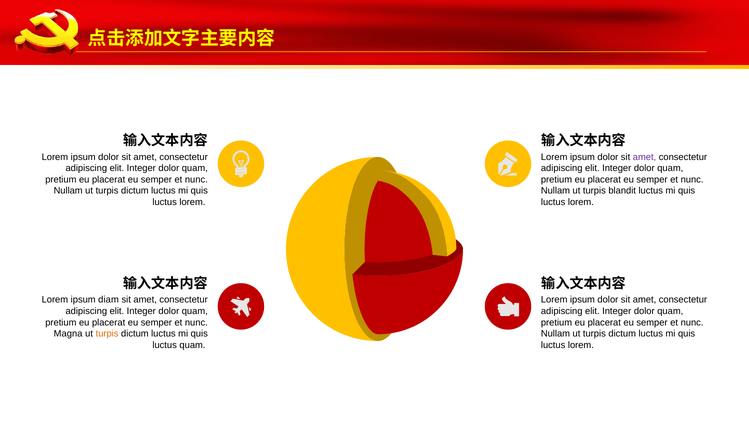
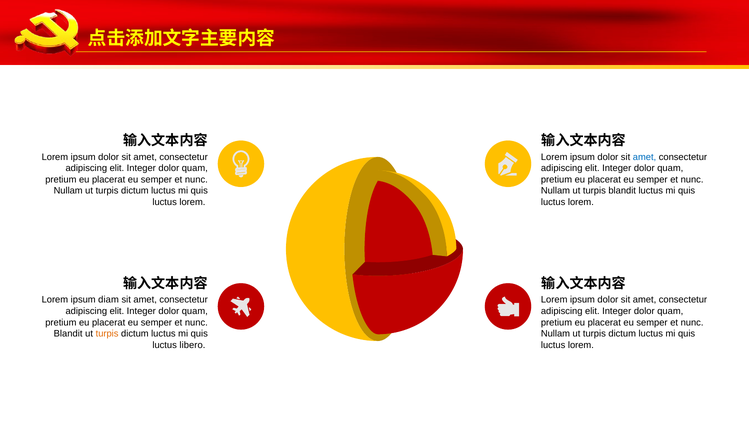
amet colour: purple -> blue (645, 157)
Magna: Magna -> Blandit (68, 333)
luctus quam: quam -> libero (192, 344)
